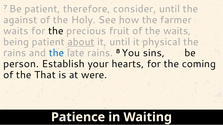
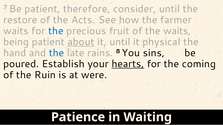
against: against -> restore (20, 20)
Holy: Holy -> Acts (83, 20)
the colour: black -> blue (56, 31)
rains: rains -> hand (15, 53)
person: person -> poured (21, 64)
hearts underline: none -> present (128, 64)
That: That -> Ruin (45, 75)
